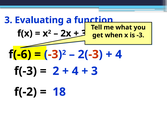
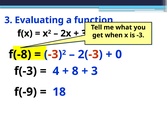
f(-6: f(-6 -> f(-8 (20, 55)
4: 4 -> 0 (119, 55)
2: 2 -> 4 (56, 71)
4: 4 -> 8 (75, 71)
f(-2: f(-2 -> f(-9 (26, 92)
